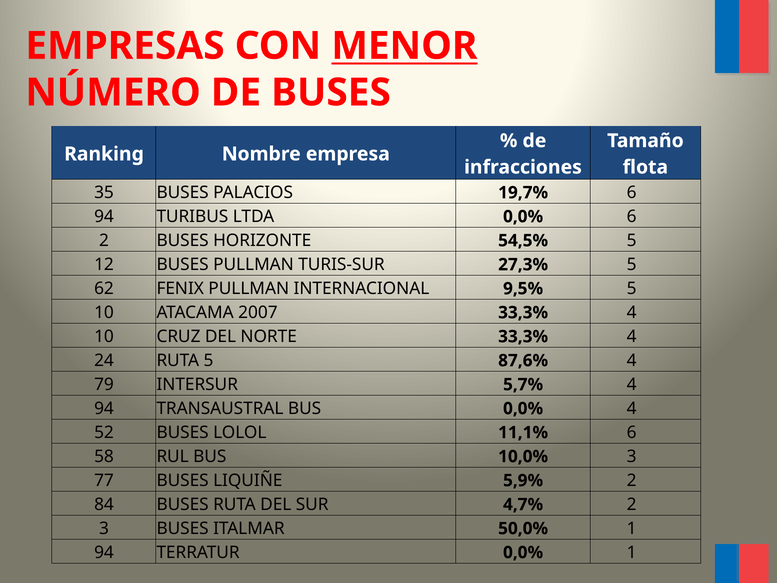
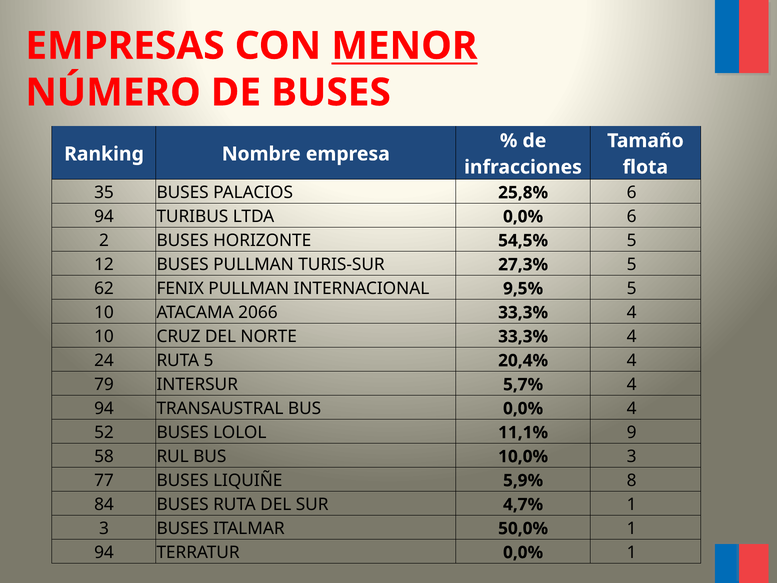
19,7%: 19,7% -> 25,8% (523, 193)
2007: 2007 -> 2066 (258, 312)
87,6%: 87,6% -> 20,4% (523, 360)
11,1% 6: 6 -> 9 (632, 432)
5,9% 2: 2 -> 8 (632, 480)
4,7% 2: 2 -> 1 (632, 504)
